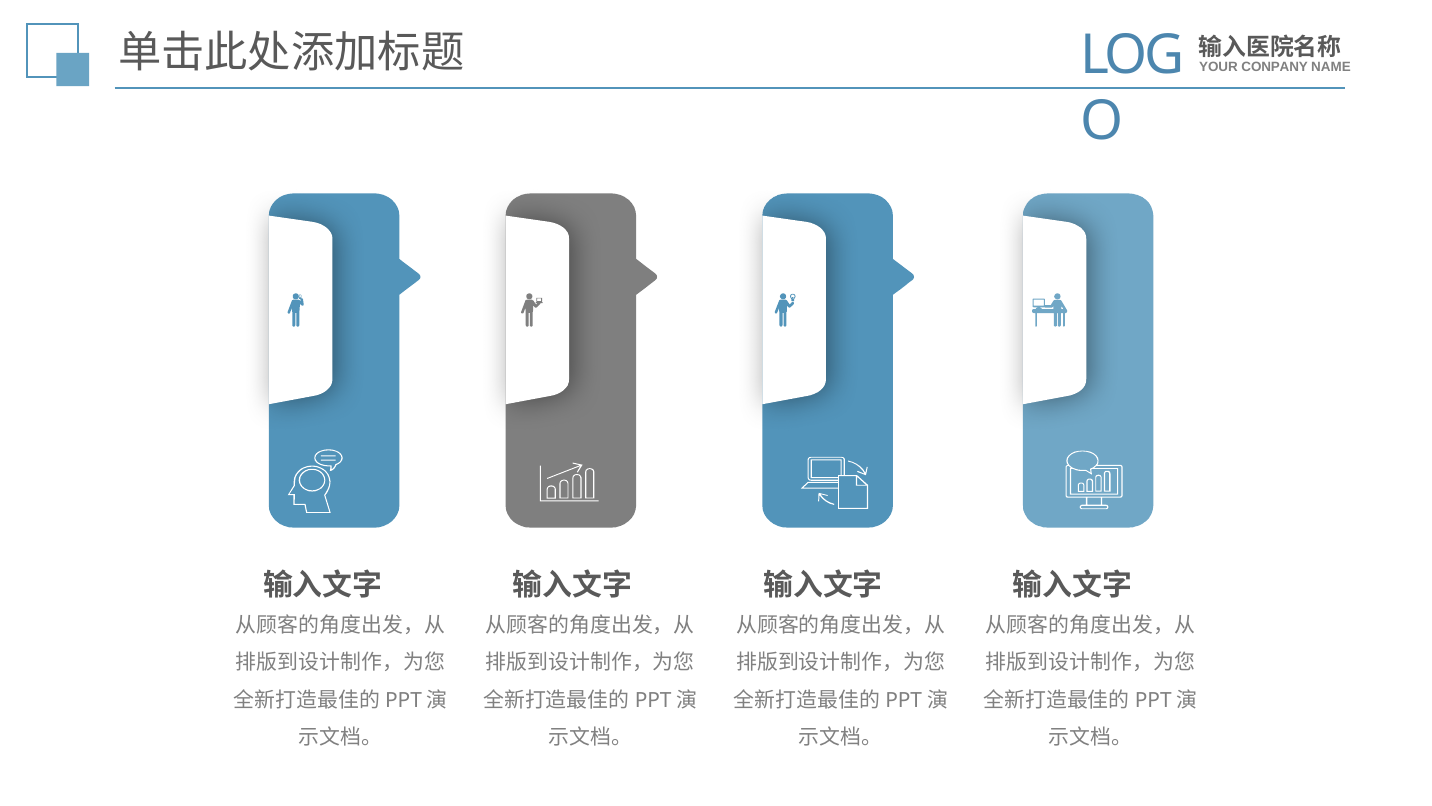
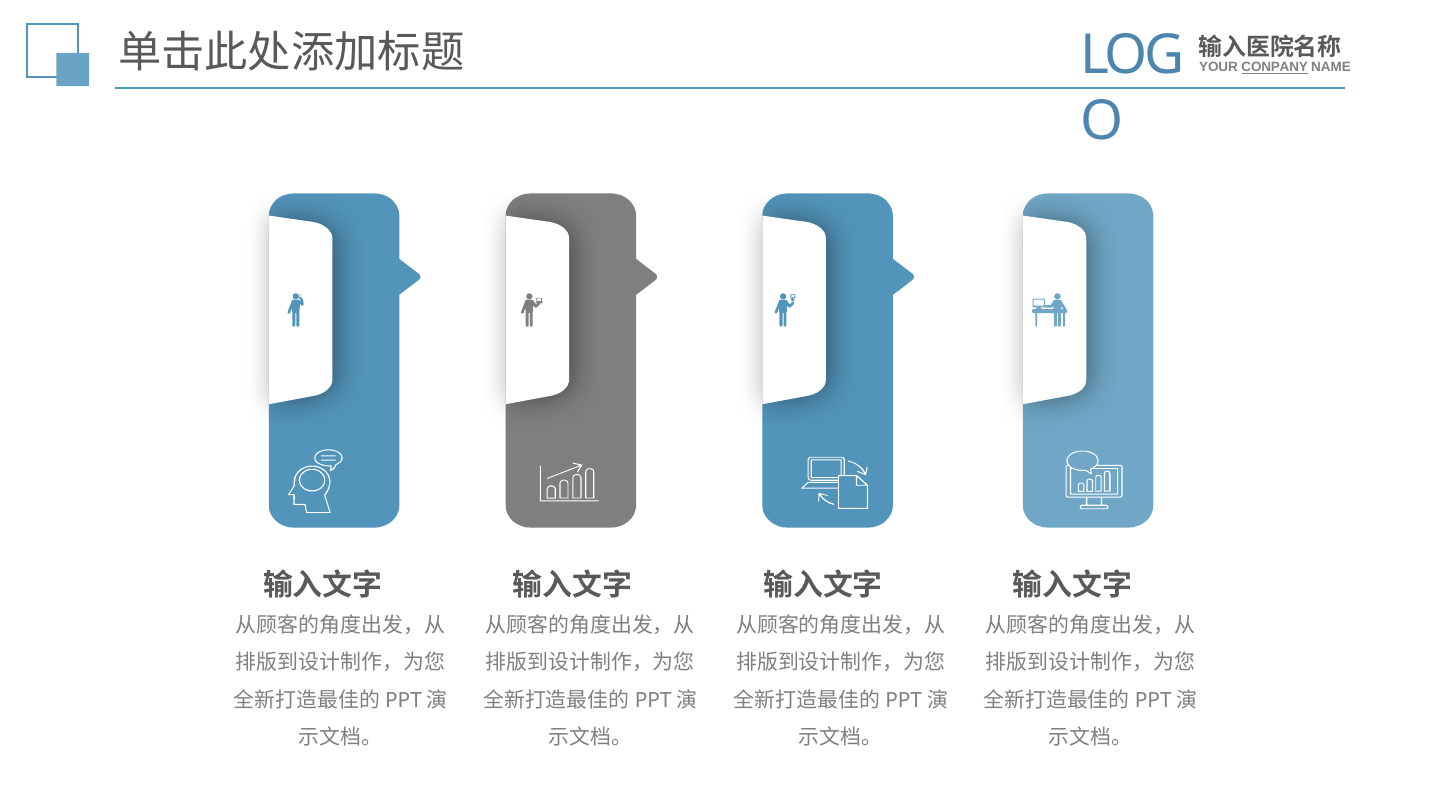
CONPANY underline: none -> present (1275, 67)
